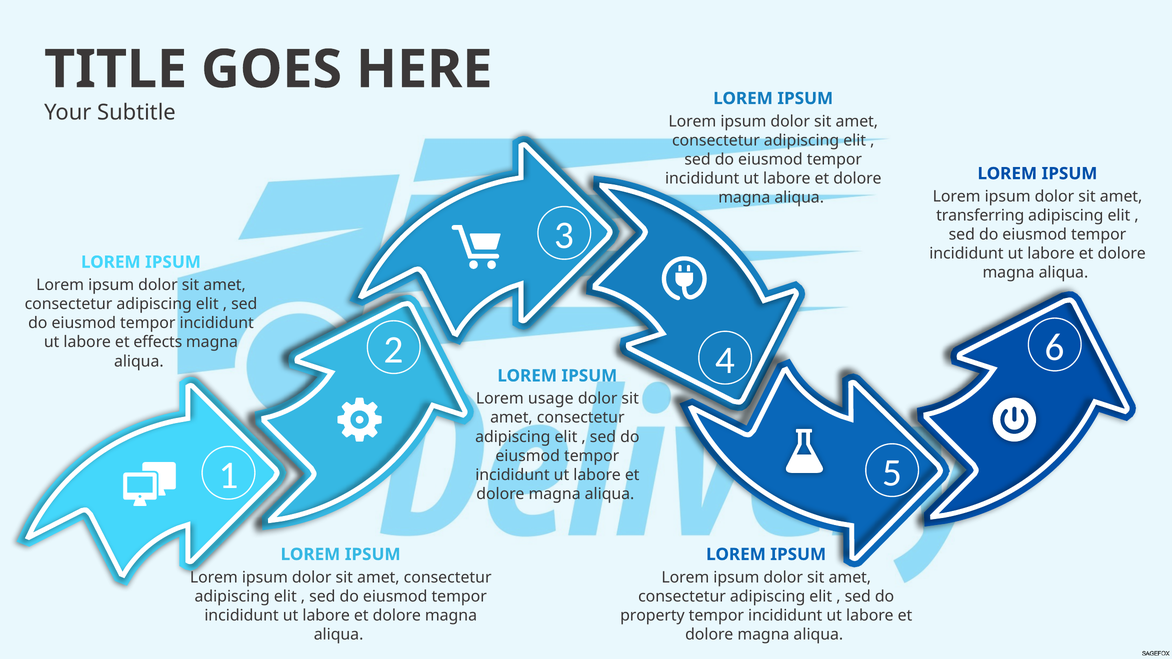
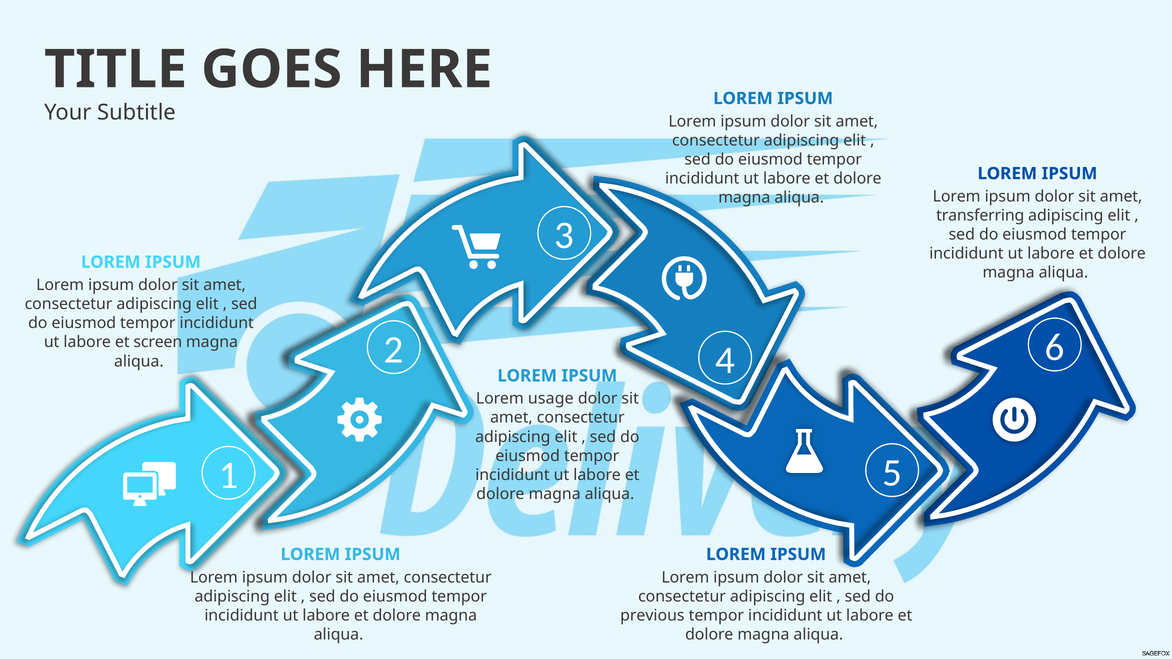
effects: effects -> screen (158, 342)
property: property -> previous (652, 616)
